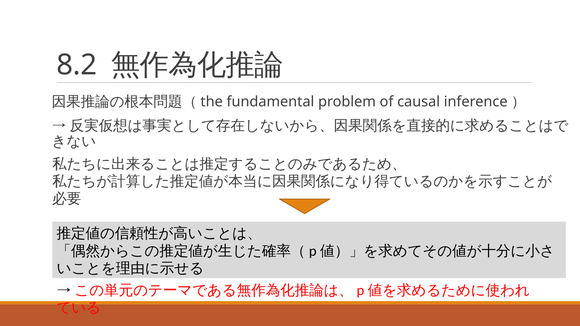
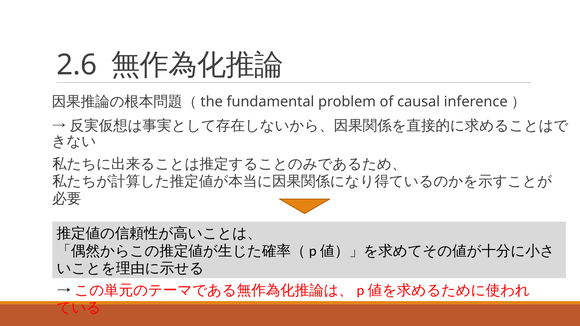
8.2: 8.2 -> 2.6 (77, 65)
